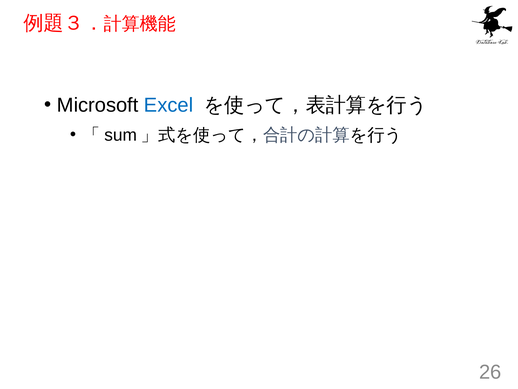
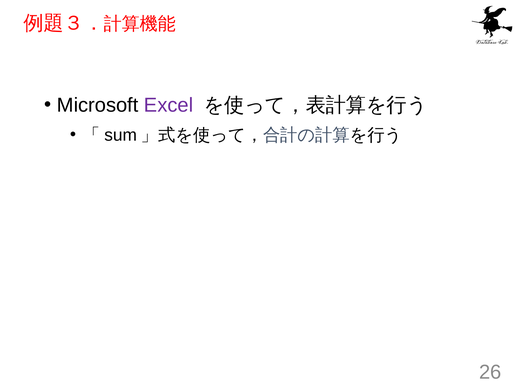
Excel colour: blue -> purple (169, 105)
